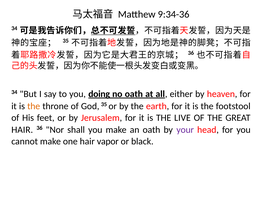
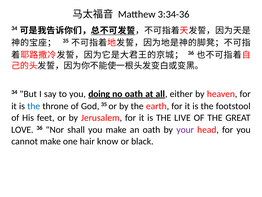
9:34-36: 9:34-36 -> 3:34-36 (174, 14)
the colour: orange -> blue (34, 106)
HAIR: HAIR -> LOVE (22, 130)
vapor: vapor -> know (108, 141)
